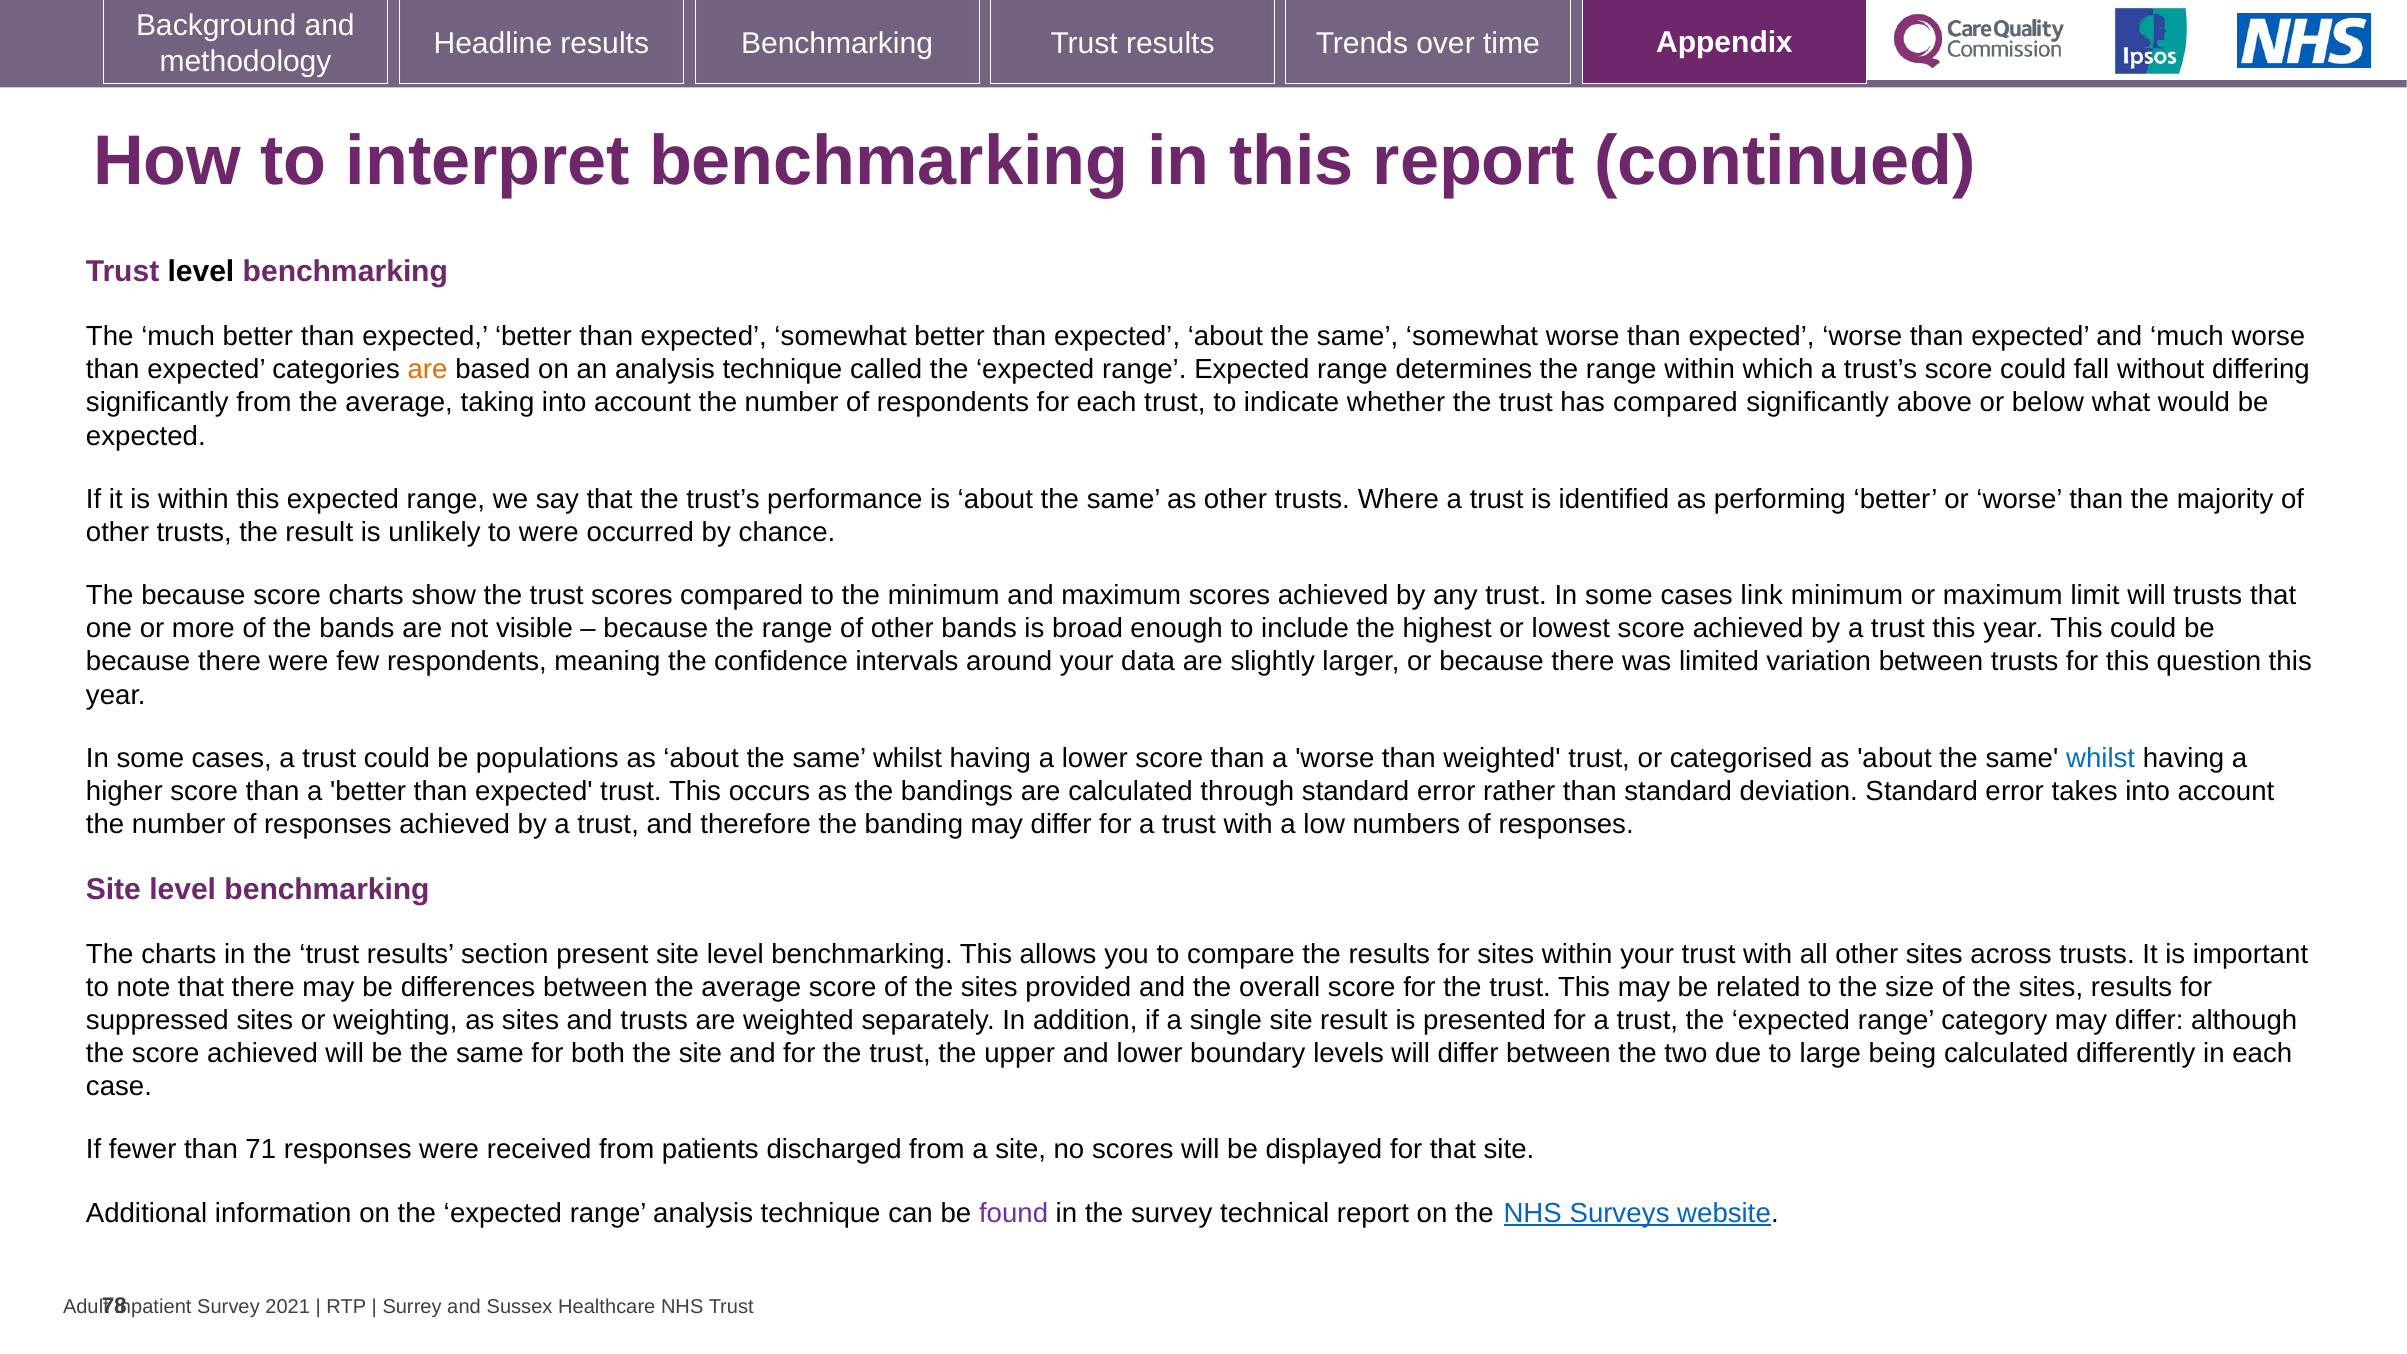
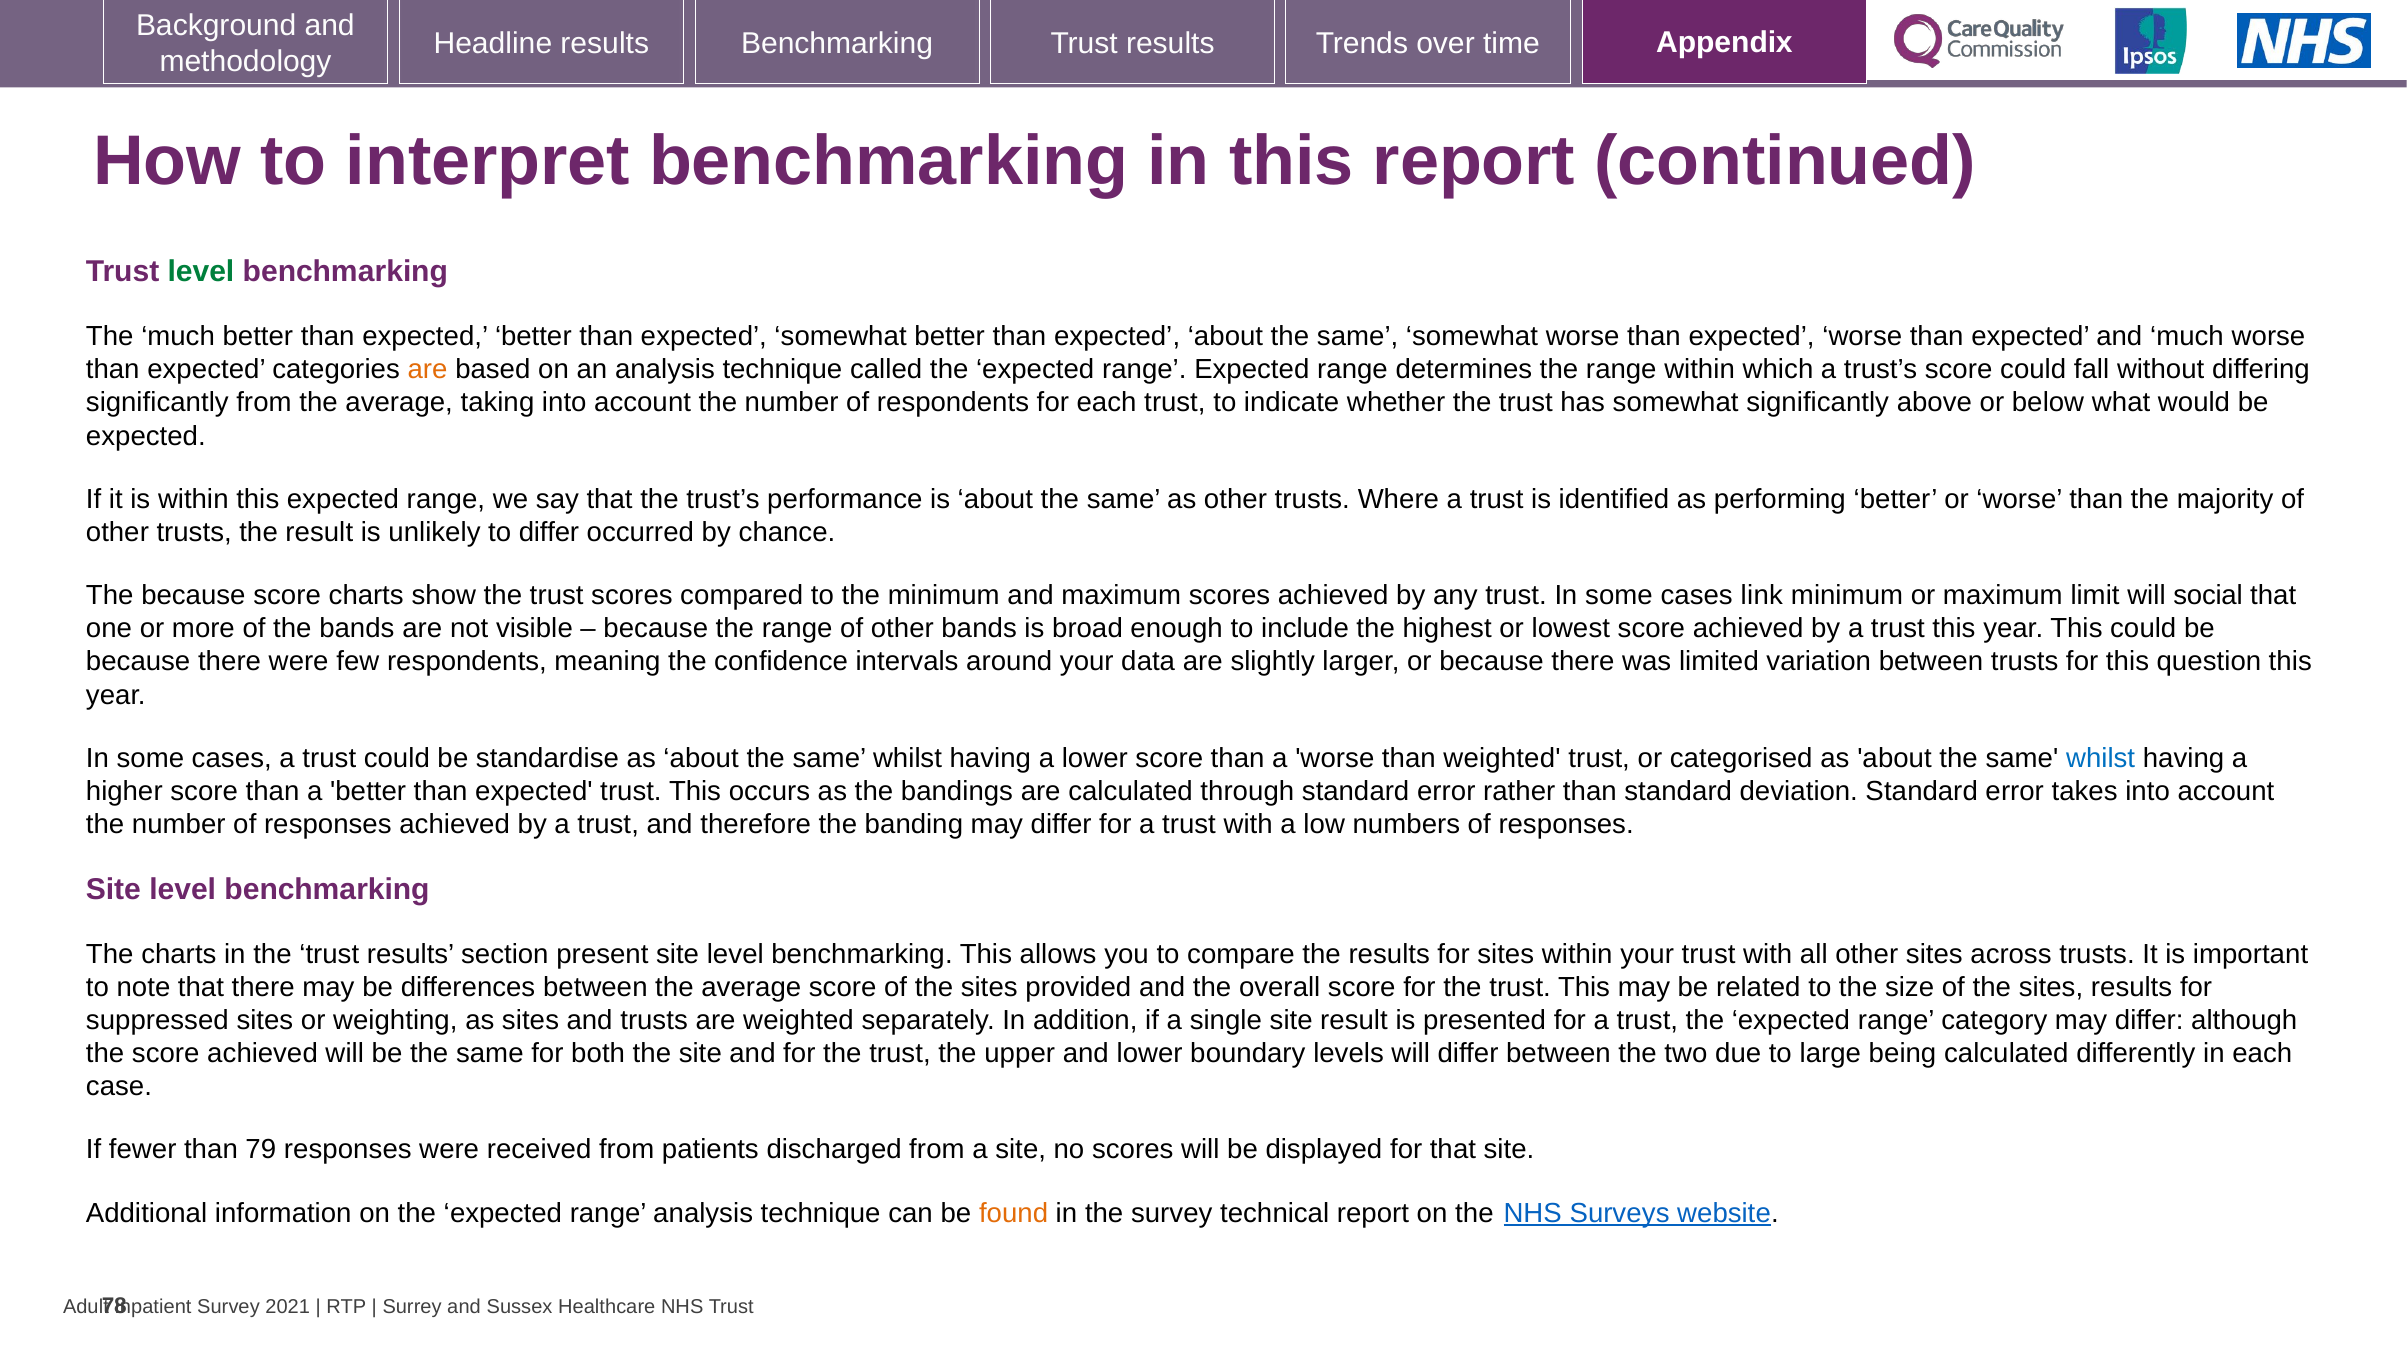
level colour: black -> green (201, 272)
has compared: compared -> somewhat (1676, 403)
to were: were -> differ (549, 532)
will trusts: trusts -> social (2208, 596)
populations: populations -> standardise (547, 758)
71: 71 -> 79 (261, 1150)
found colour: purple -> orange (1014, 1213)
